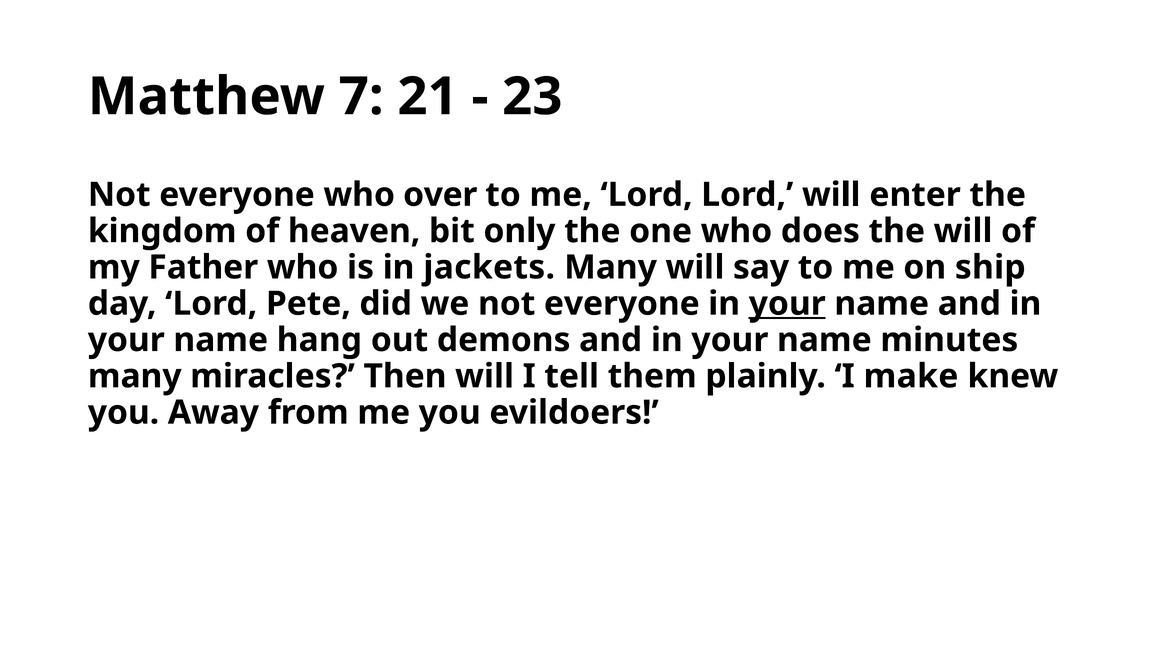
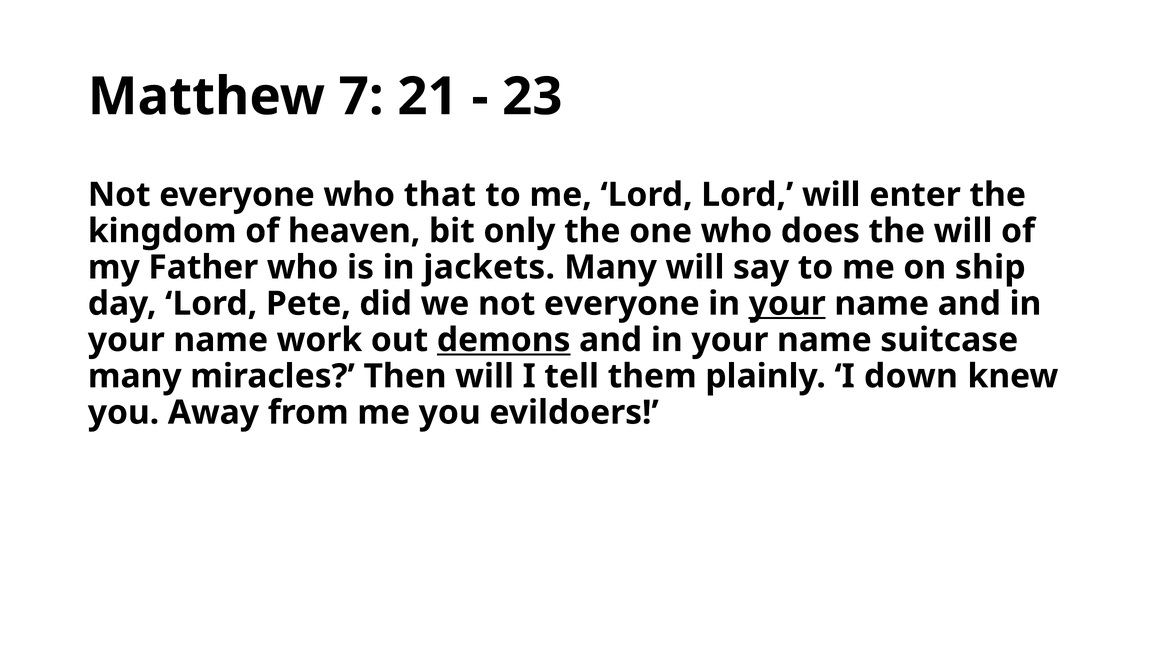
over: over -> that (440, 195)
hang: hang -> work (319, 340)
demons underline: none -> present (504, 340)
minutes: minutes -> suitcase (949, 340)
make: make -> down (911, 376)
